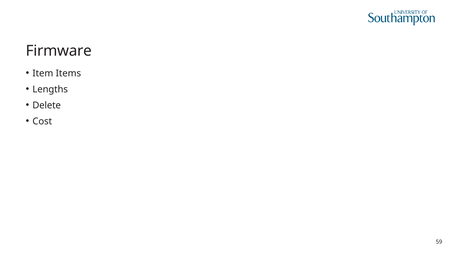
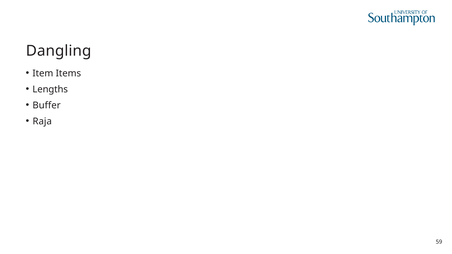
Firmware: Firmware -> Dangling (59, 51)
Delete: Delete -> Buffer (47, 105)
Cost: Cost -> Raja (42, 121)
